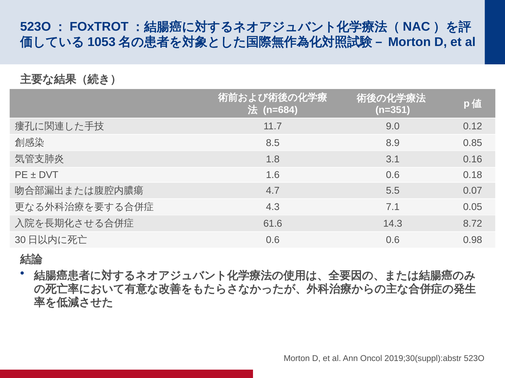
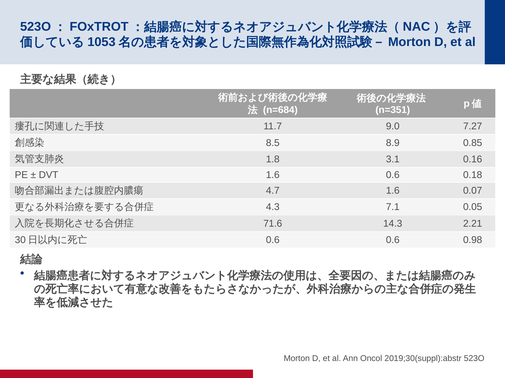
0.12: 0.12 -> 7.27 (473, 127)
4.7 5.5: 5.5 -> 1.6 (393, 191)
61.6: 61.6 -> 71.6 (273, 224)
8.72: 8.72 -> 2.21 (473, 224)
